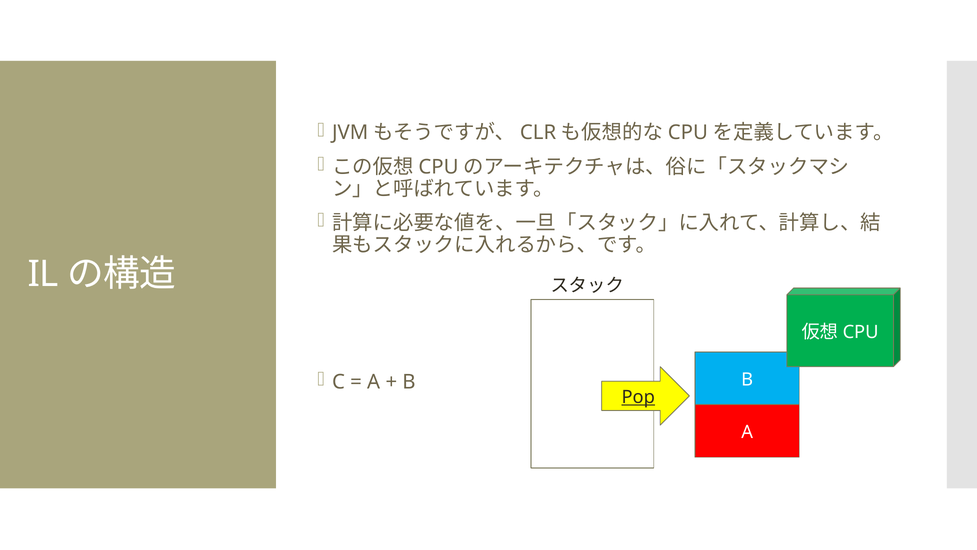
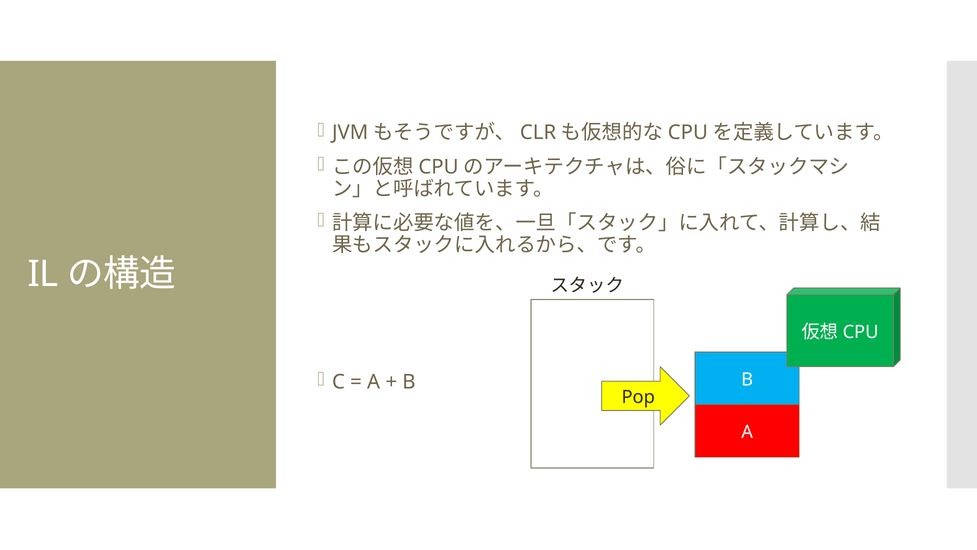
Pop underline: present -> none (638, 397)
